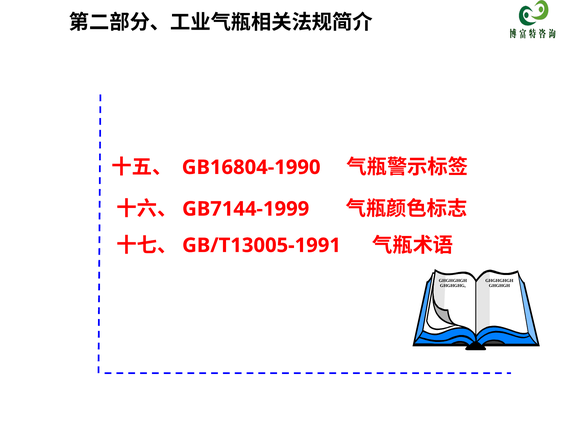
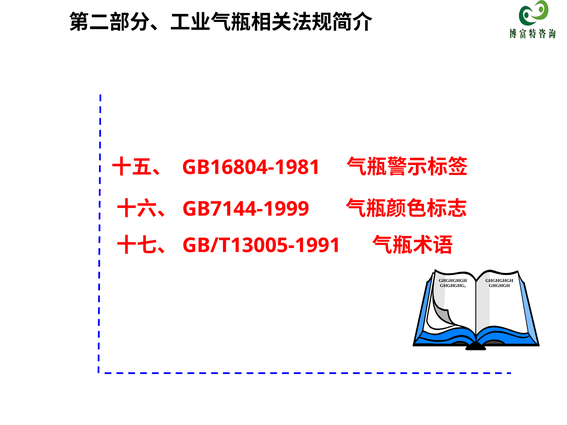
GB16804-1990: GB16804-1990 -> GB16804-1981 (251, 167)
